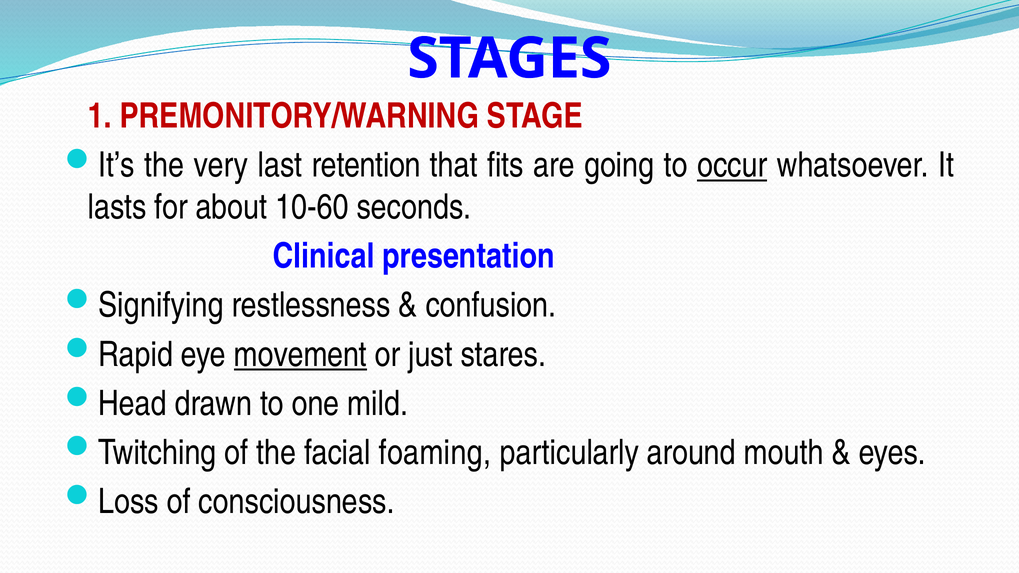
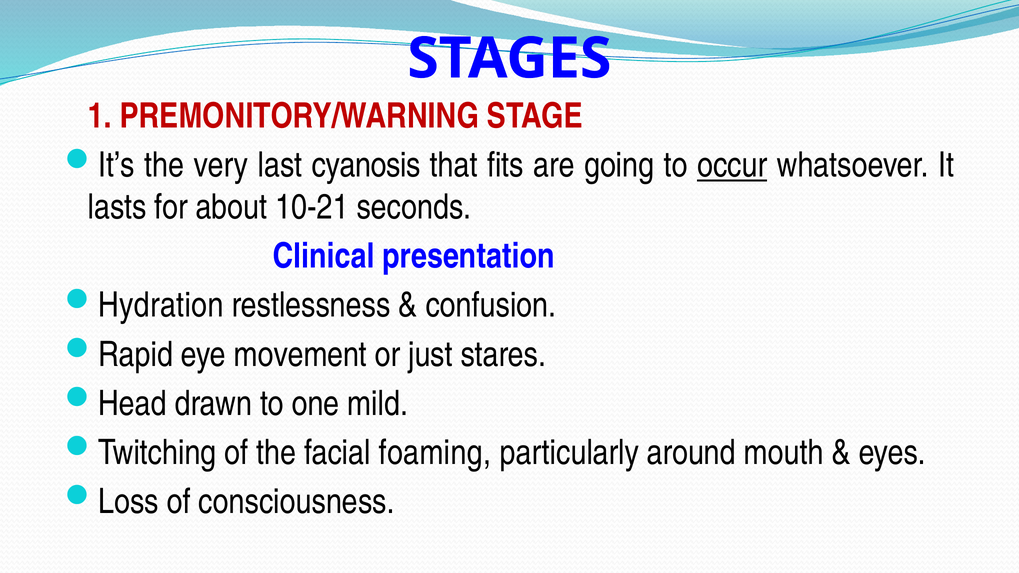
retention: retention -> cyanosis (366, 165)
10-60: 10-60 -> 10-21 (312, 207)
Signifying: Signifying -> Hydration (161, 306)
movement underline: present -> none (300, 355)
